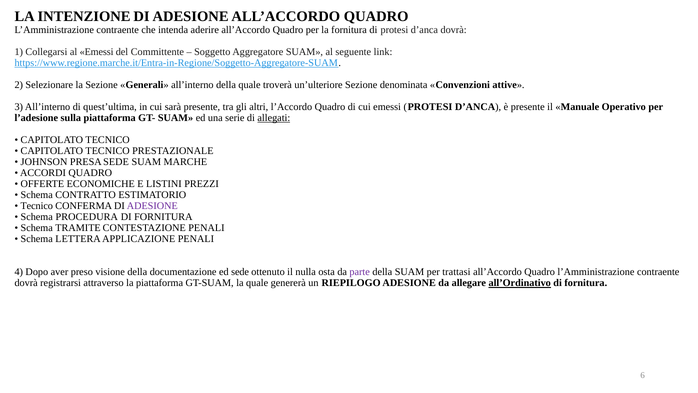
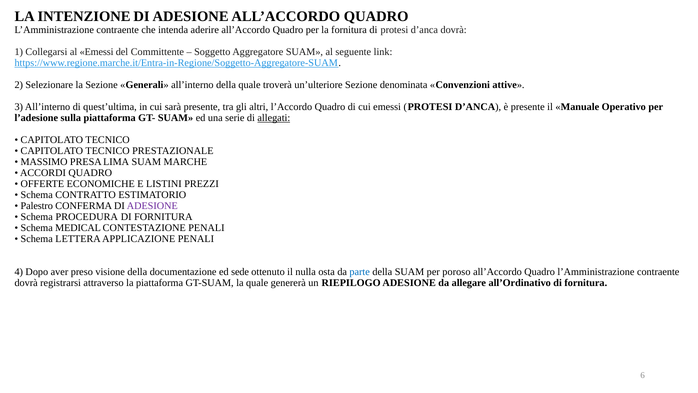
JOHNSON: JOHNSON -> MASSIMO (44, 162)
PRESA SEDE: SEDE -> LIMA (116, 162)
Tecnico: Tecnico -> Palestro (37, 206)
TRAMITE: TRAMITE -> MEDICAL (78, 228)
parte colour: purple -> blue (360, 272)
trattasi: trattasi -> poroso (456, 272)
all’Ordinativo underline: present -> none (520, 283)
